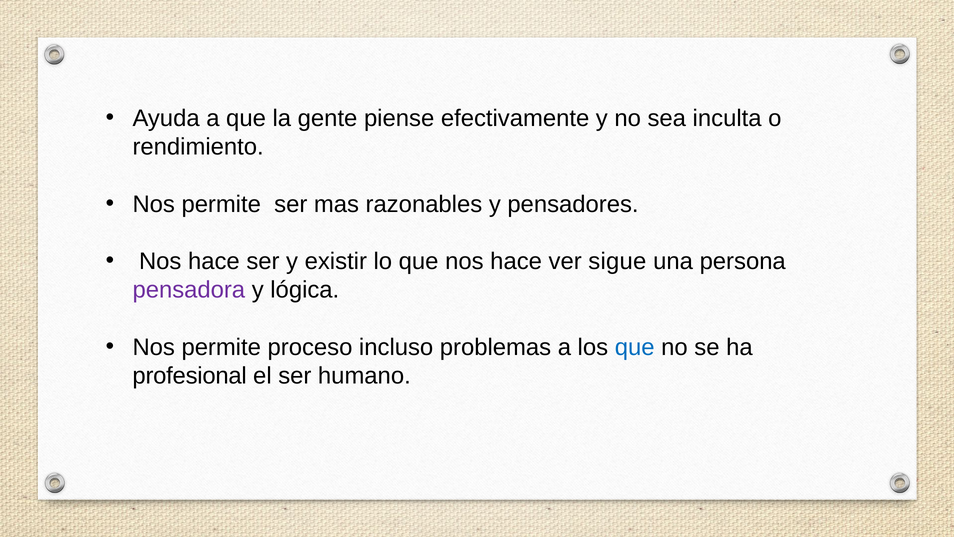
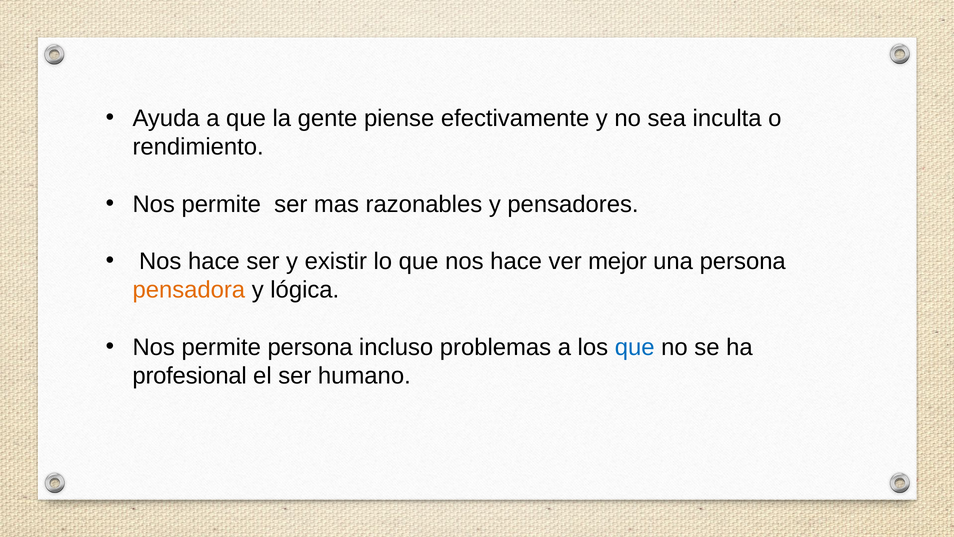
sigue: sigue -> mejor (618, 261)
pensadora colour: purple -> orange (189, 290)
permite proceso: proceso -> persona (310, 347)
